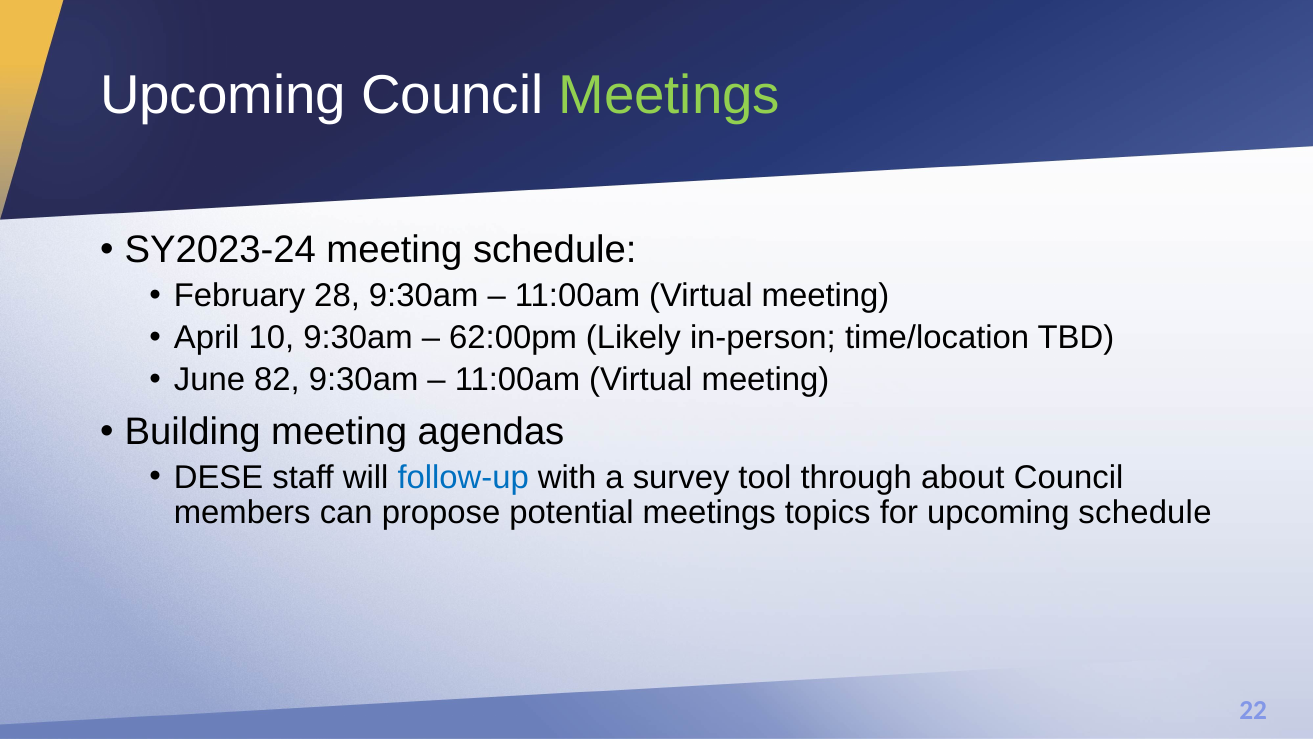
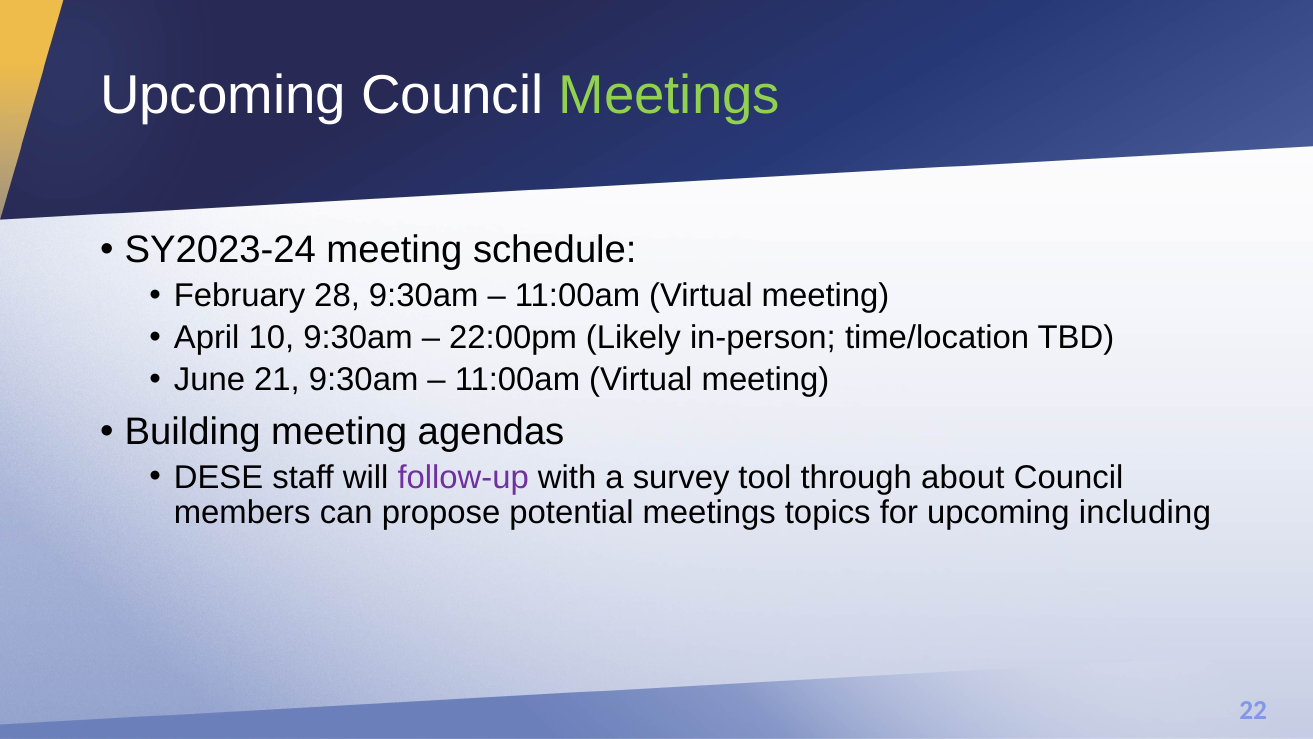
62:00pm: 62:00pm -> 22:00pm (513, 338)
82: 82 -> 21 (277, 380)
follow-up colour: blue -> purple (463, 477)
upcoming schedule: schedule -> including (1145, 513)
